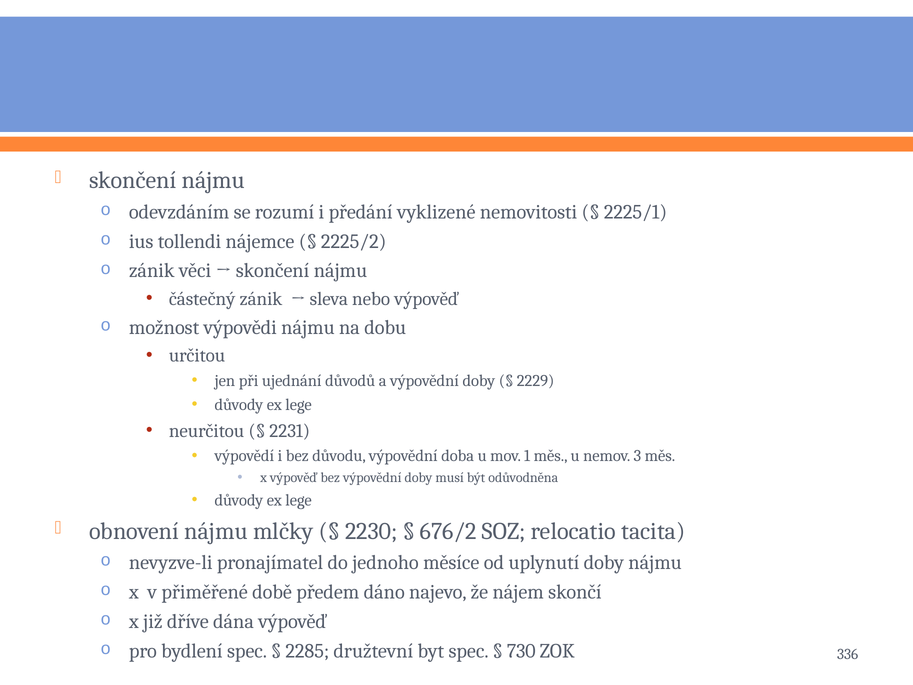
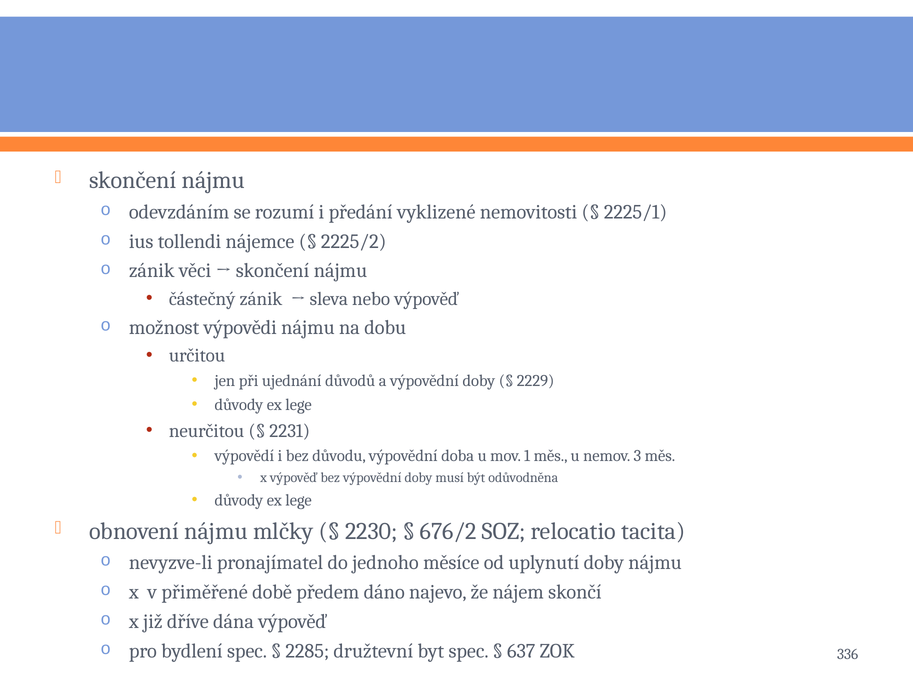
730: 730 -> 637 (521, 651)
